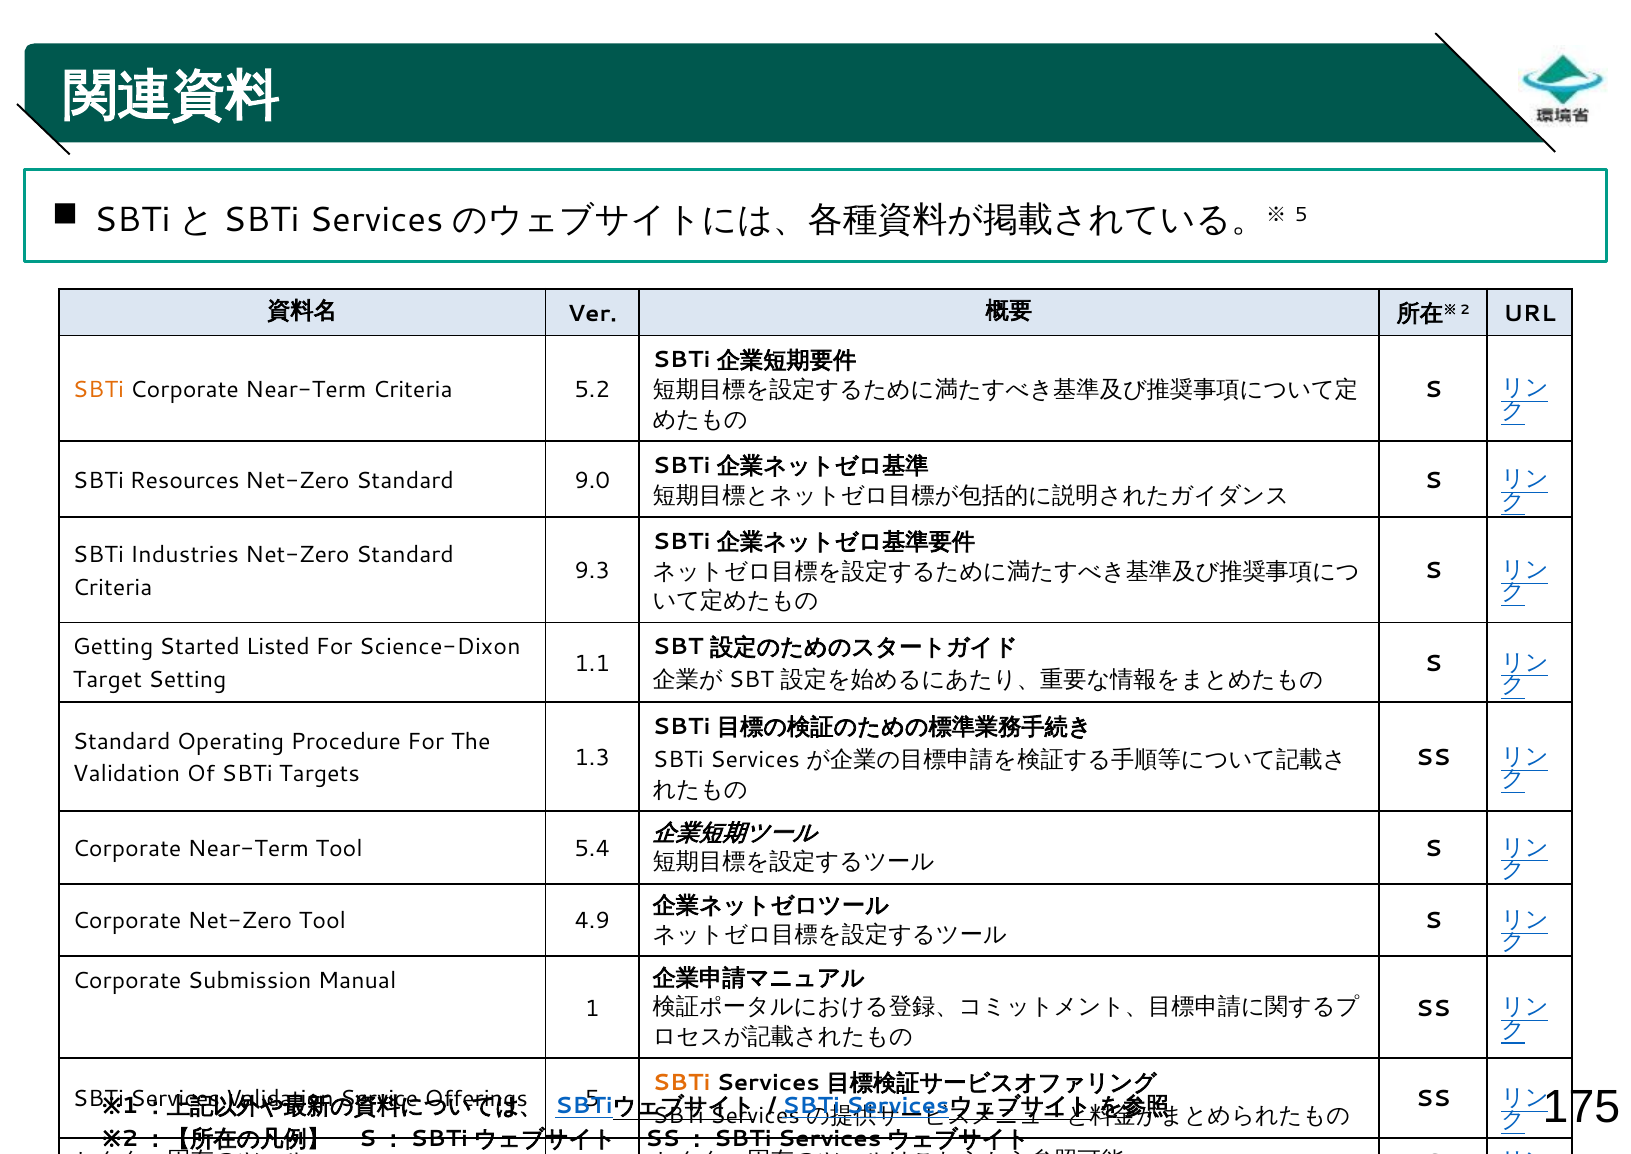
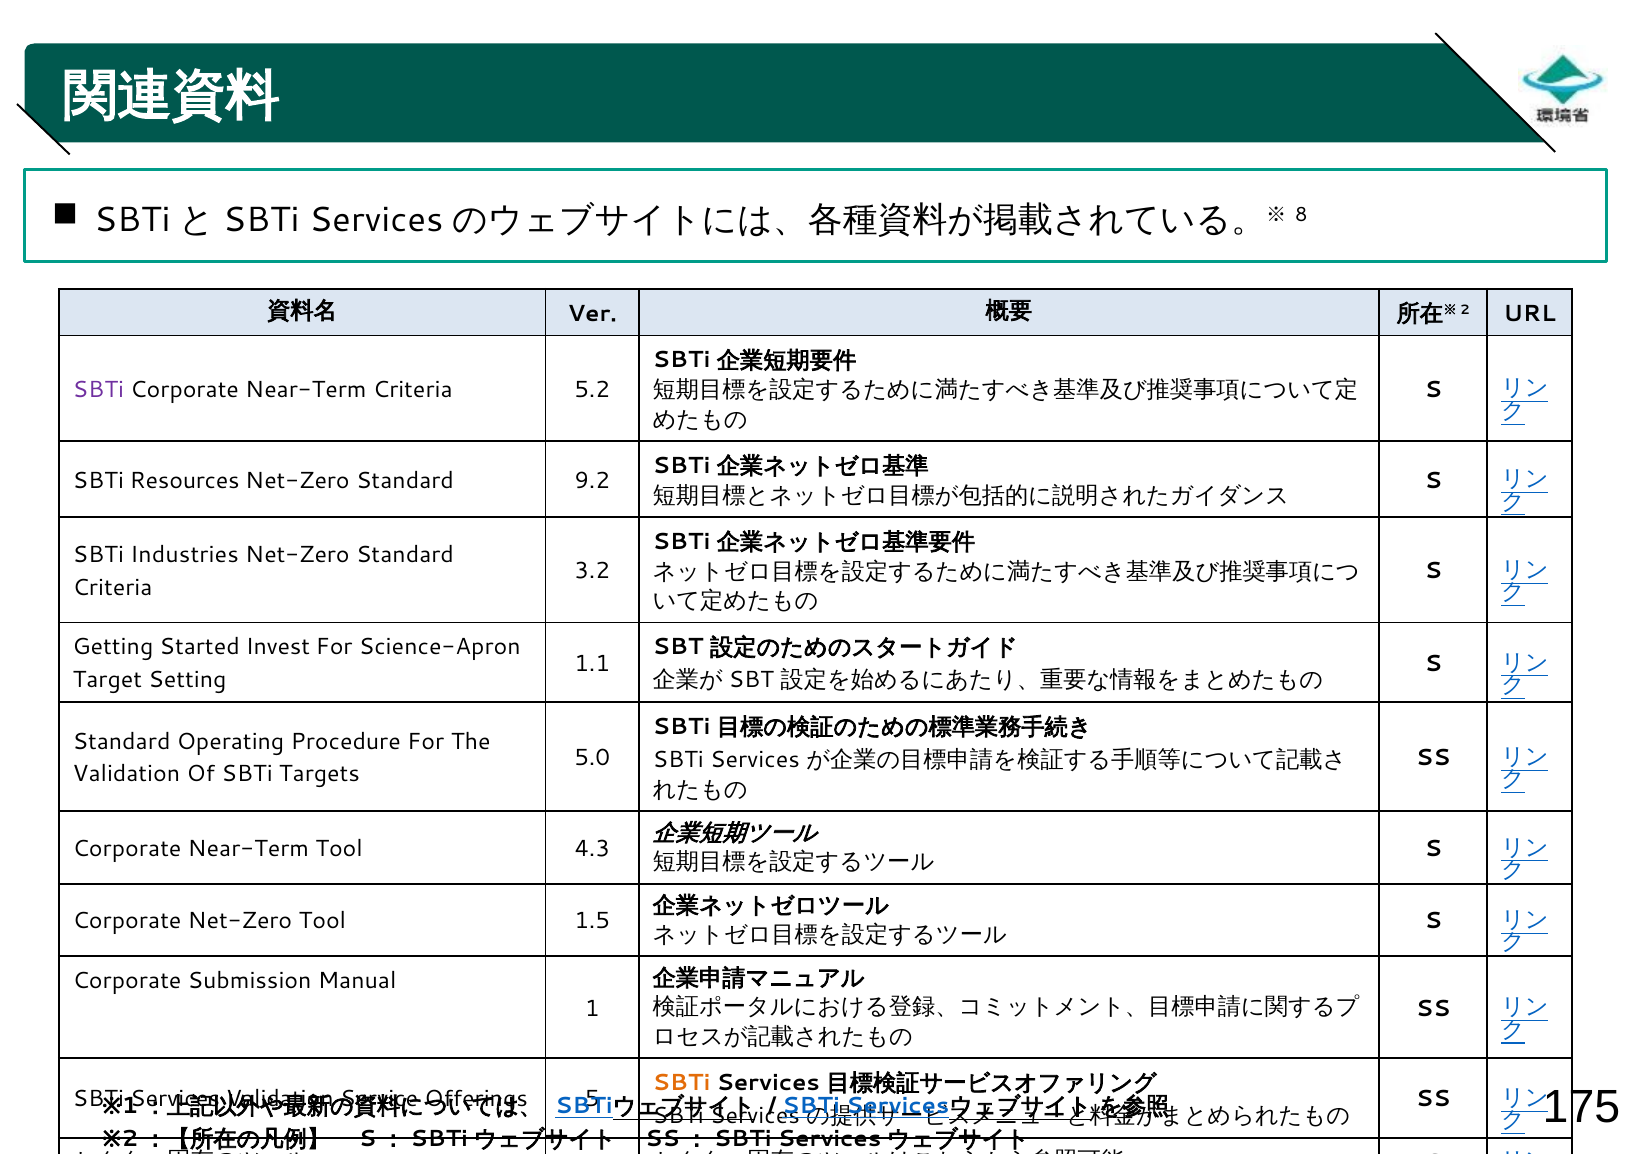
5: 5 -> 8 (1301, 215)
SBTi colour: orange -> purple (98, 389)
9.0: 9.0 -> 9.2 (592, 480)
9.3: 9.3 -> 3.2 (592, 571)
Listed: Listed -> Invest (278, 647)
Science-Dixon: Science-Dixon -> Science-Apron (440, 647)
1.3: 1.3 -> 5.0 (592, 757)
5.4: 5.4 -> 4.3 (592, 848)
4.9: 4.9 -> 1.5 (592, 921)
